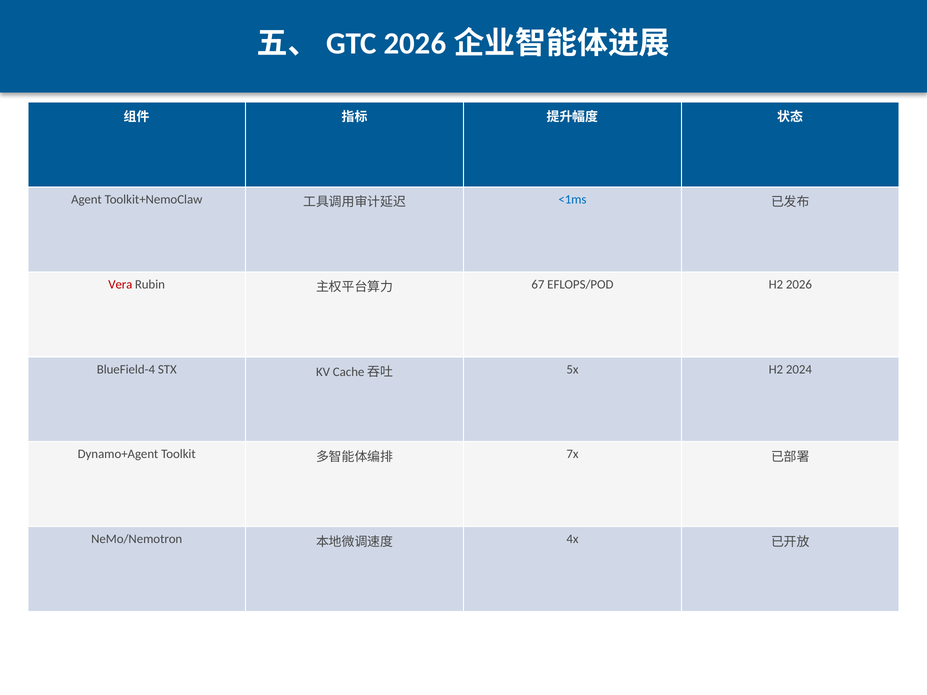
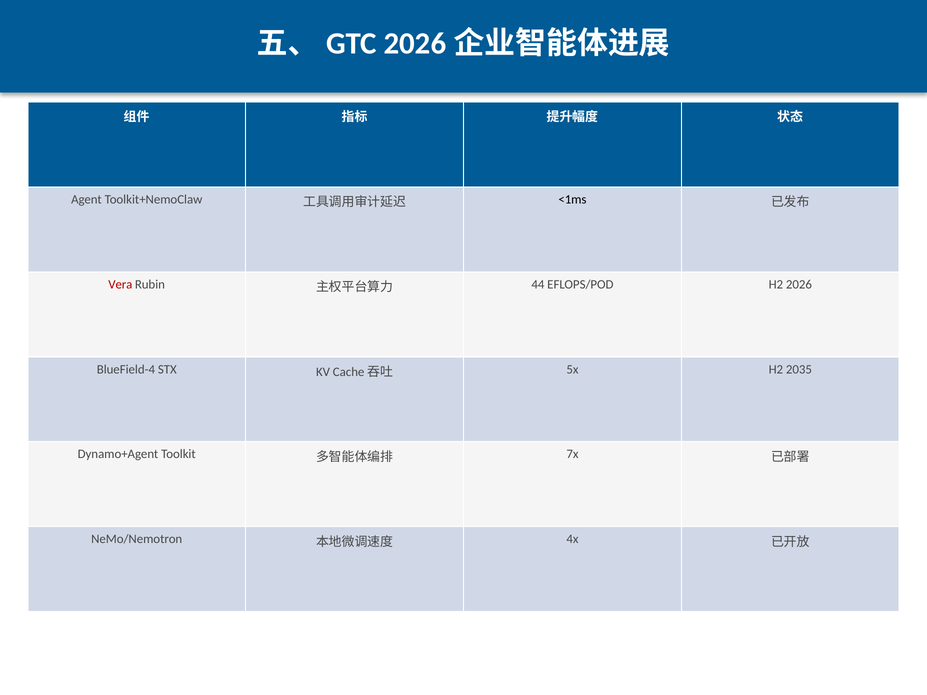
<1ms colour: blue -> black (572, 200)
67: 67 -> 44 (538, 284)
2024: 2024 -> 2035 (799, 369)
